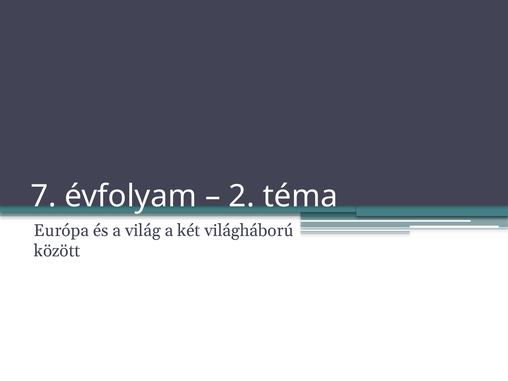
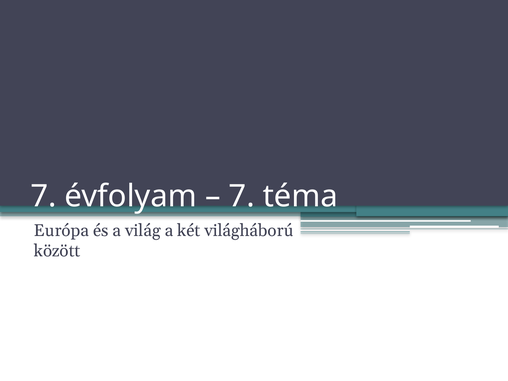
2: 2 -> 7 (242, 196)
